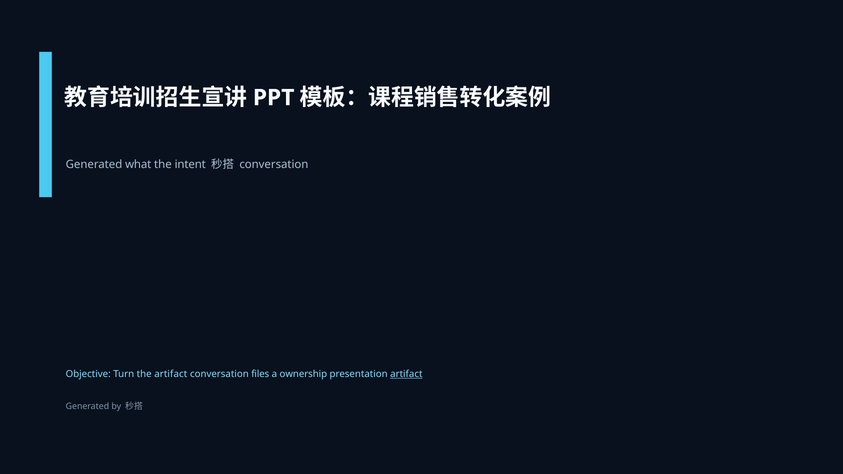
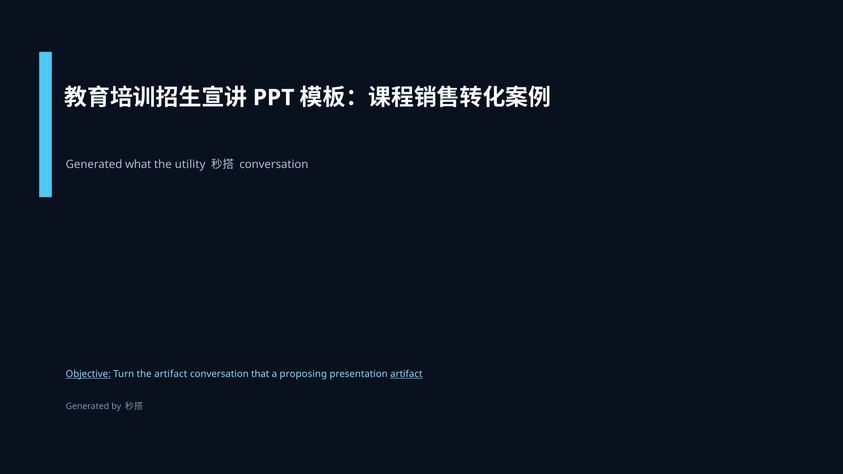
intent: intent -> utility (190, 165)
Objective underline: none -> present (88, 374)
files: files -> that (260, 374)
ownership: ownership -> proposing (303, 374)
